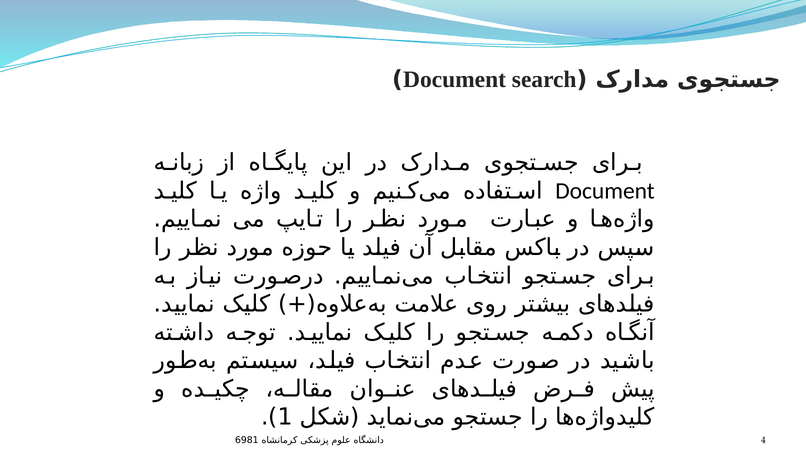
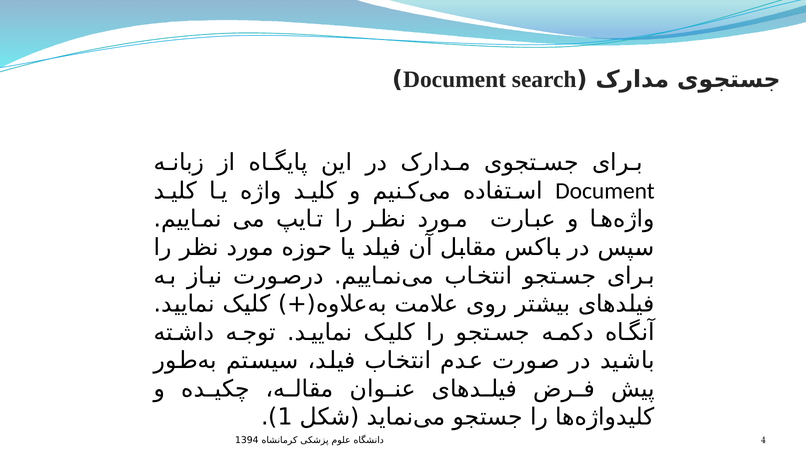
6981: 6981 -> 1394 (247, 439)
